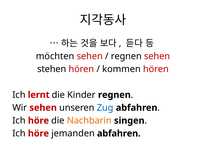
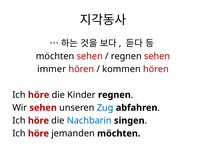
stehen: stehen -> immer (52, 69)
lernt: lernt -> höre (39, 95)
Nachbarin colour: orange -> blue (89, 120)
jemanden abfahren: abfahren -> möchten (119, 133)
